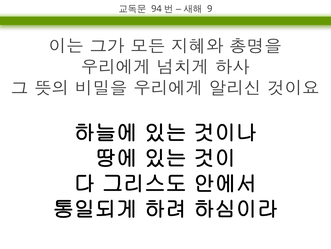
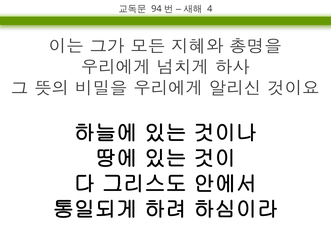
9: 9 -> 4 (210, 9)
